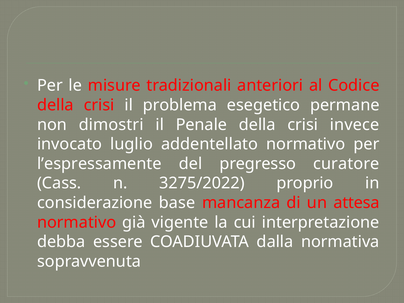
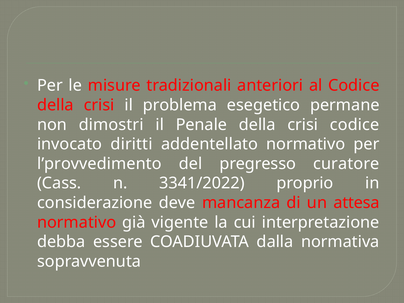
crisi invece: invece -> codice (355, 125)
luglio: luglio -> diritti (132, 144)
l’espressamente: l’espressamente -> l’provvedimento (99, 164)
3275/2022: 3275/2022 -> 3341/2022 (202, 183)
base: base -> deve (177, 203)
